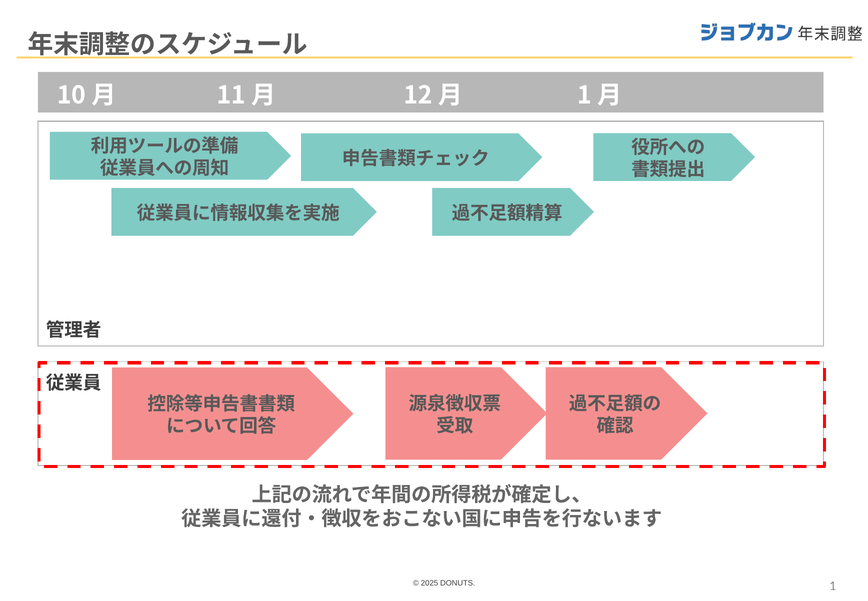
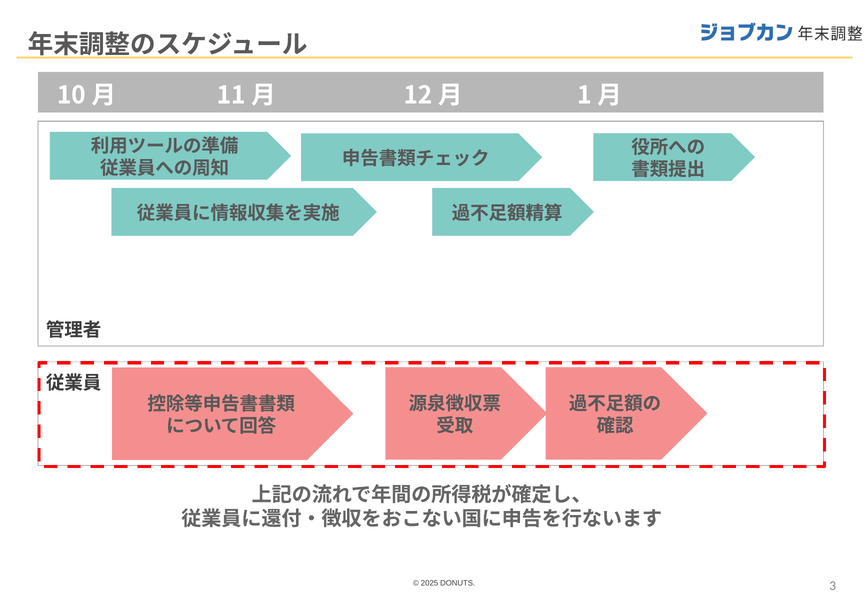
1: 1 -> 3 (833, 586)
